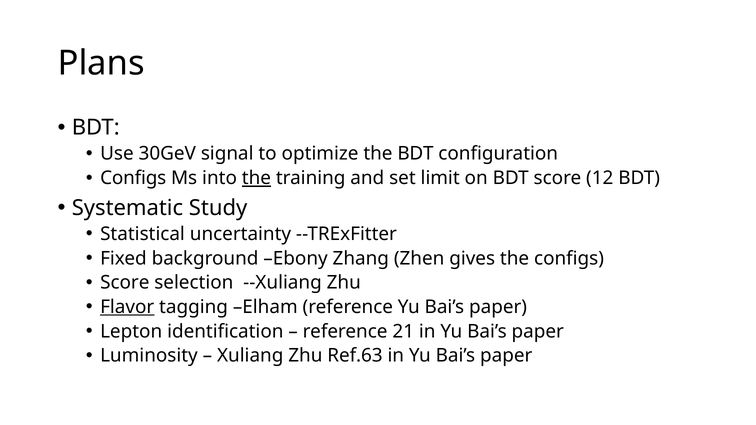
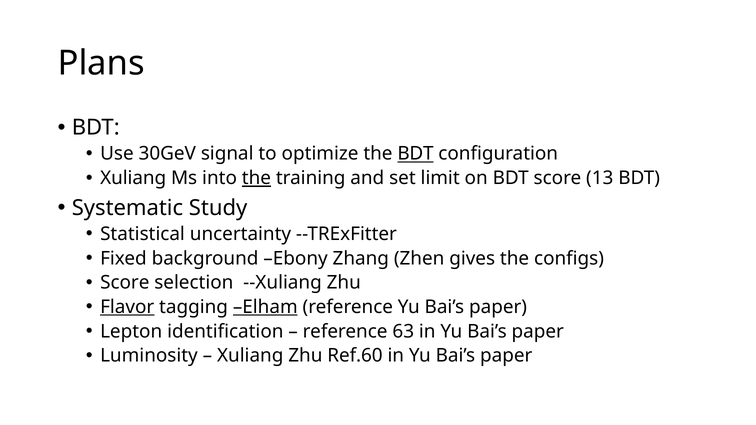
BDT underline: none -> present (416, 154)
Configs: Configs -> Xuliang (133, 178)
12: 12 -> 13 (600, 178)
Elham underline: none -> present (265, 307)
21: 21 -> 63 (403, 331)
Ref.63: Ref.63 -> Ref.60 (355, 356)
